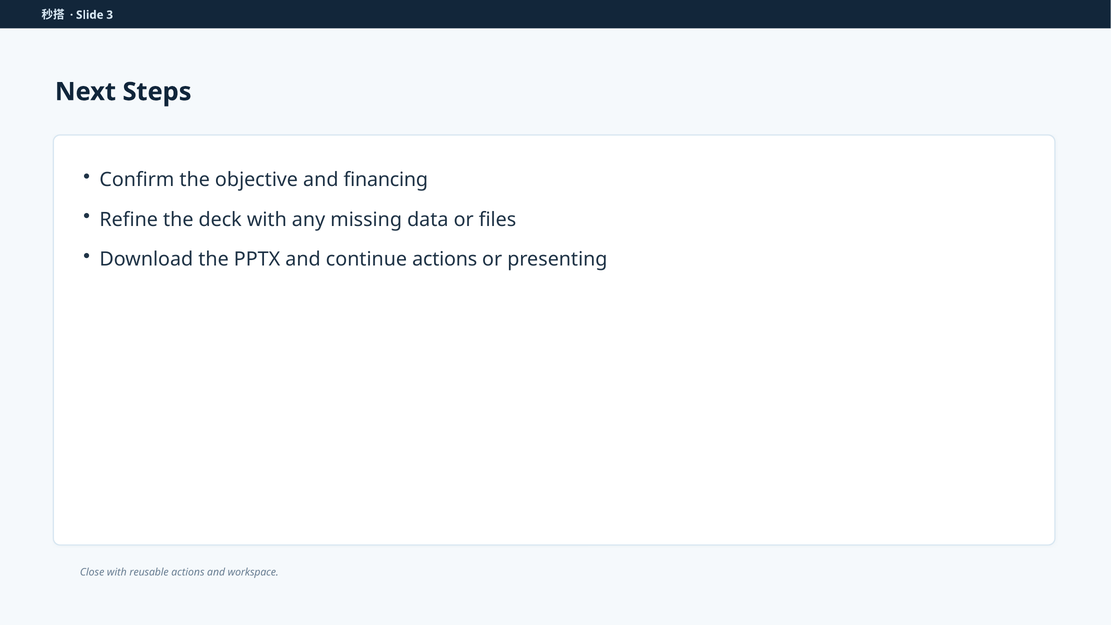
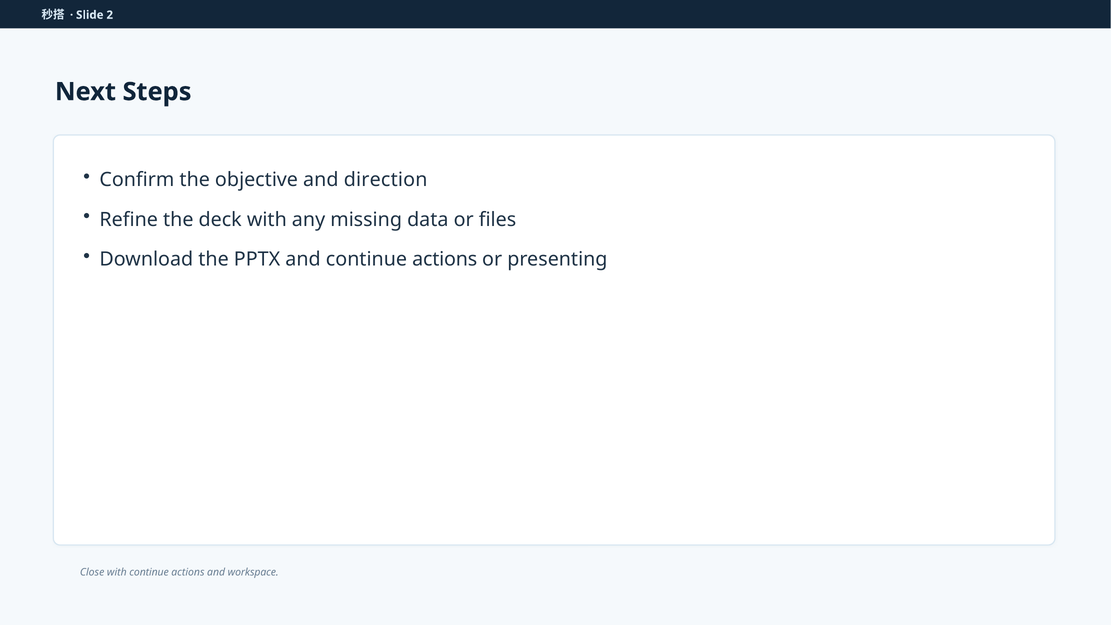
3: 3 -> 2 (110, 15)
financing: financing -> direction (386, 180)
with reusable: reusable -> continue (149, 572)
